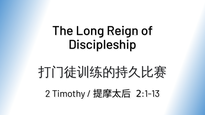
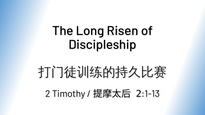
Reign: Reign -> Risen (123, 31)
